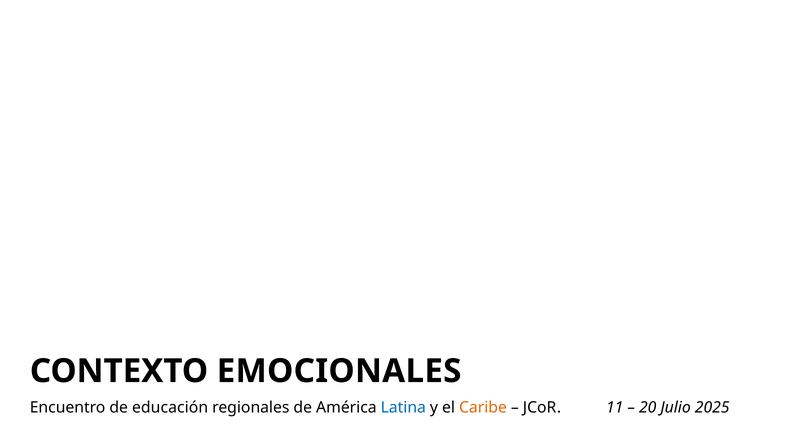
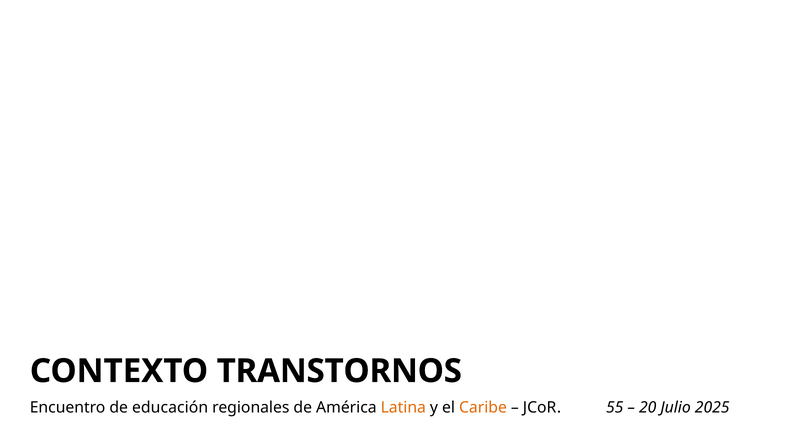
EMOCIONALES: EMOCIONALES -> TRANSTORNOS (339, 371)
Latina colour: blue -> orange (403, 407)
11: 11 -> 55 (615, 407)
